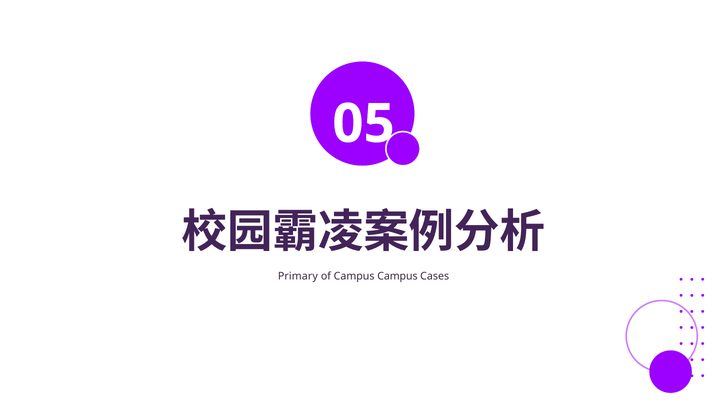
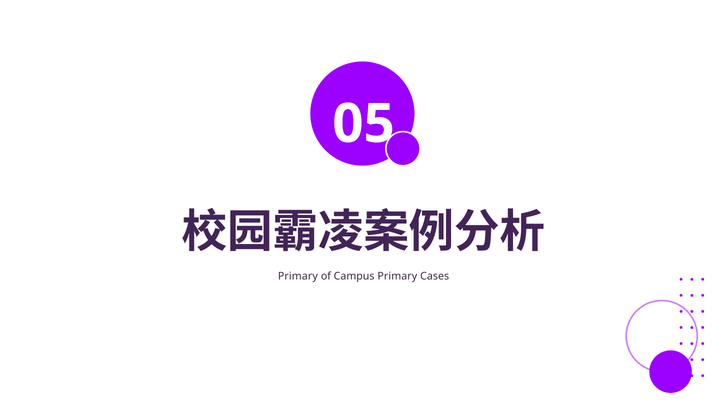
Campus Campus: Campus -> Primary (397, 276)
